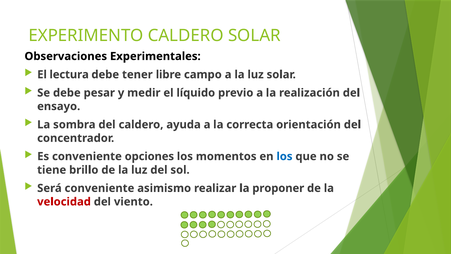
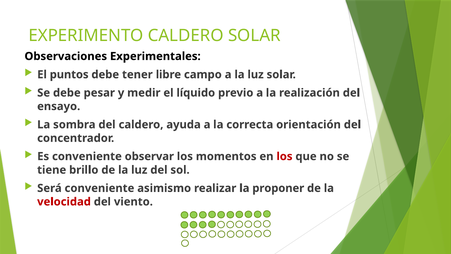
lectura: lectura -> puntos (69, 74)
opciones: opciones -> observar (149, 156)
los colour: blue -> red (284, 156)
